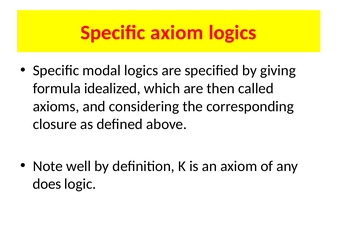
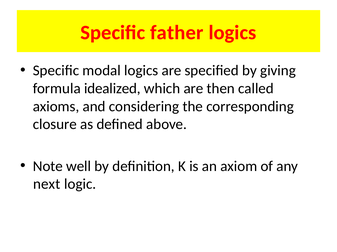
Specific axiom: axiom -> father (177, 33)
does: does -> next (47, 185)
